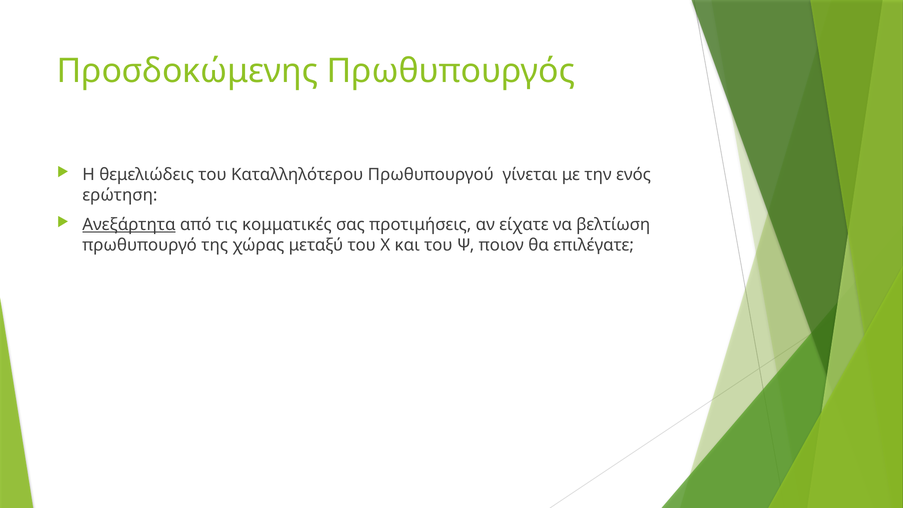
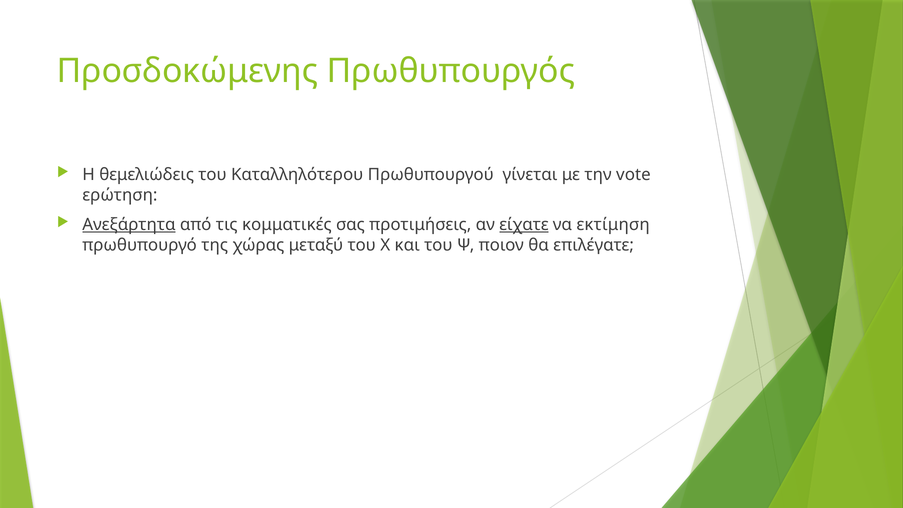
ενός: ενός -> vote (633, 175)
είχατε underline: none -> present (524, 225)
βελτίωση: βελτίωση -> εκτίμηση (613, 225)
